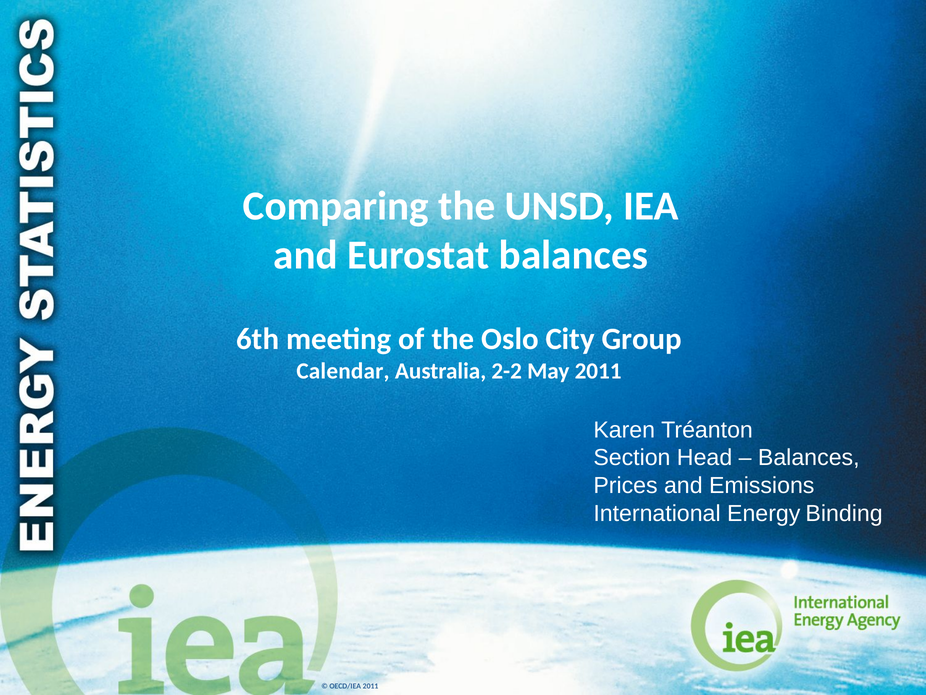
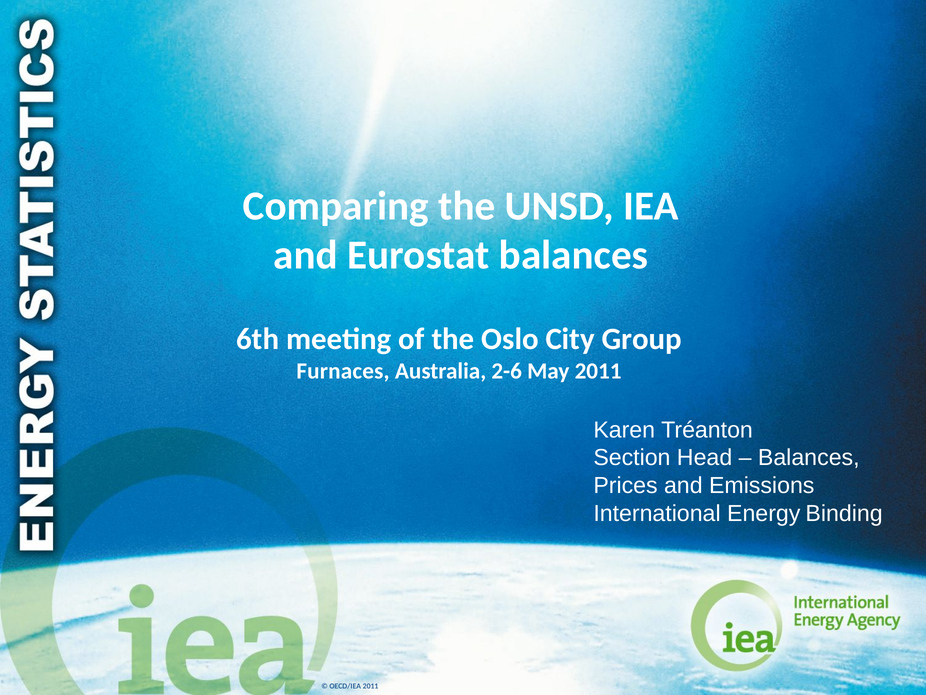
Calendar: Calendar -> Furnaces (343, 371)
2-2: 2-2 -> 2-6 (507, 371)
